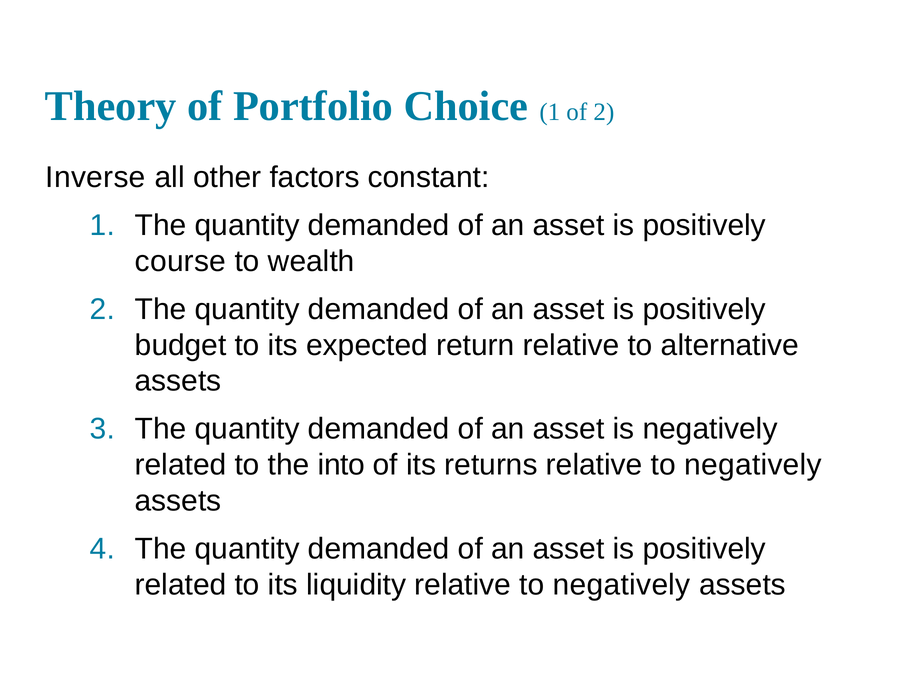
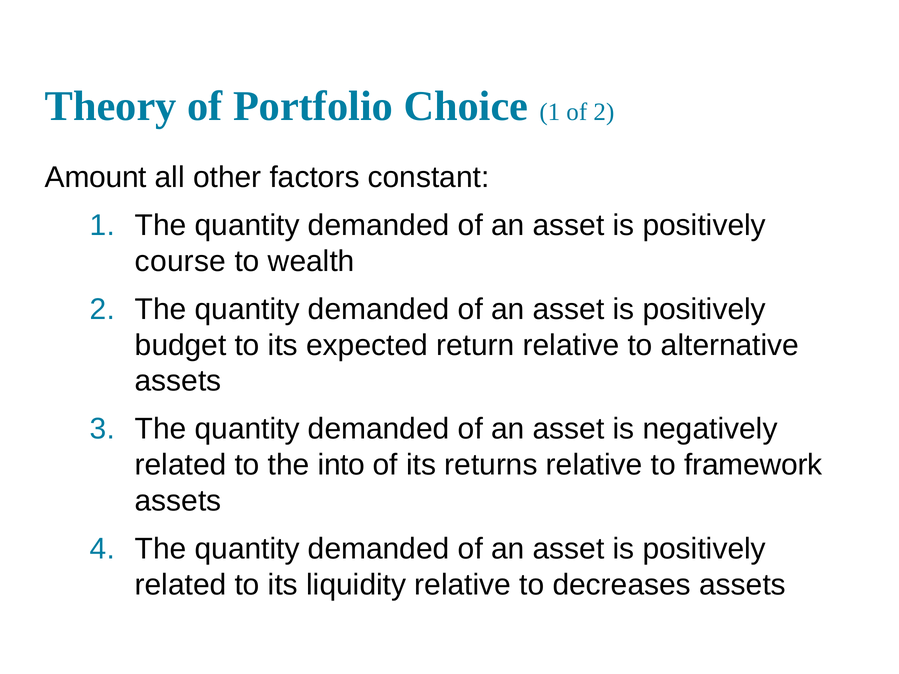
Inverse: Inverse -> Amount (96, 177)
returns relative to negatively: negatively -> framework (753, 465)
liquidity relative to negatively: negatively -> decreases (622, 585)
